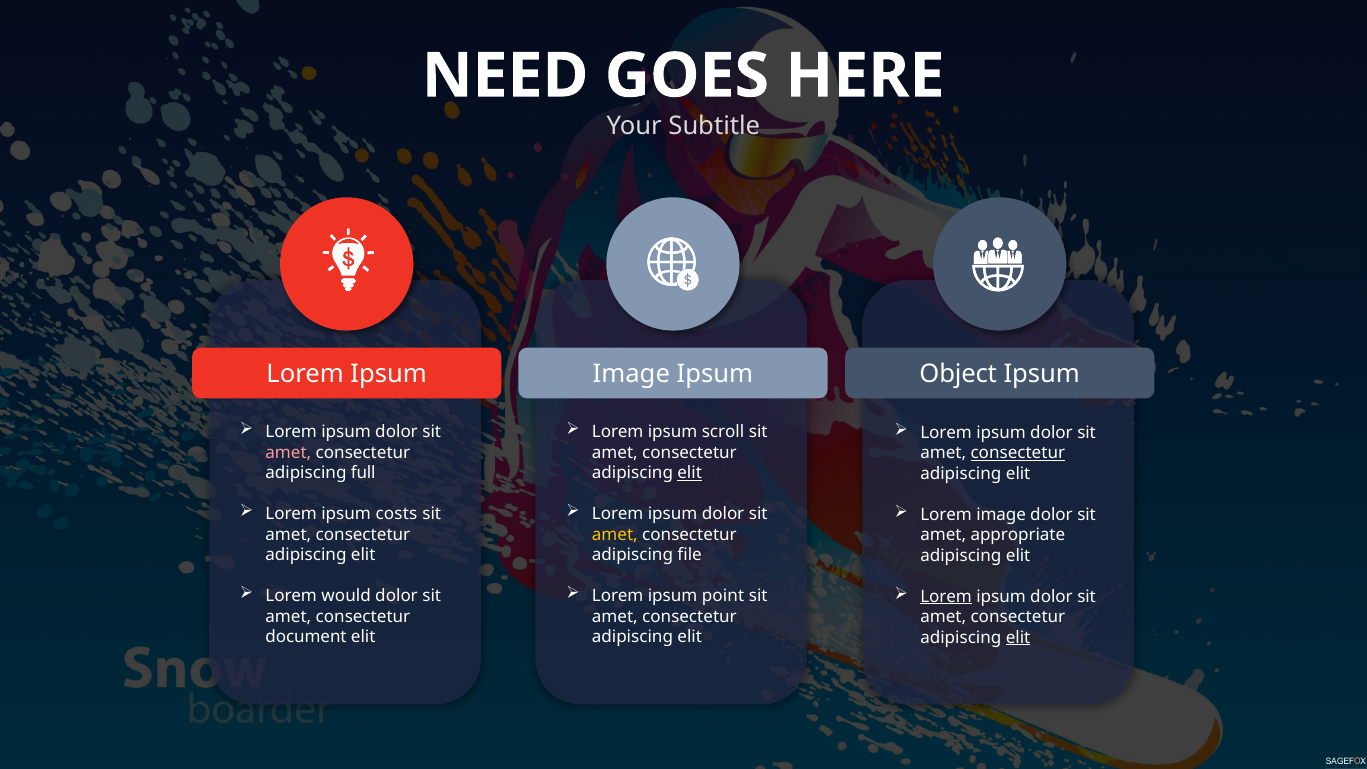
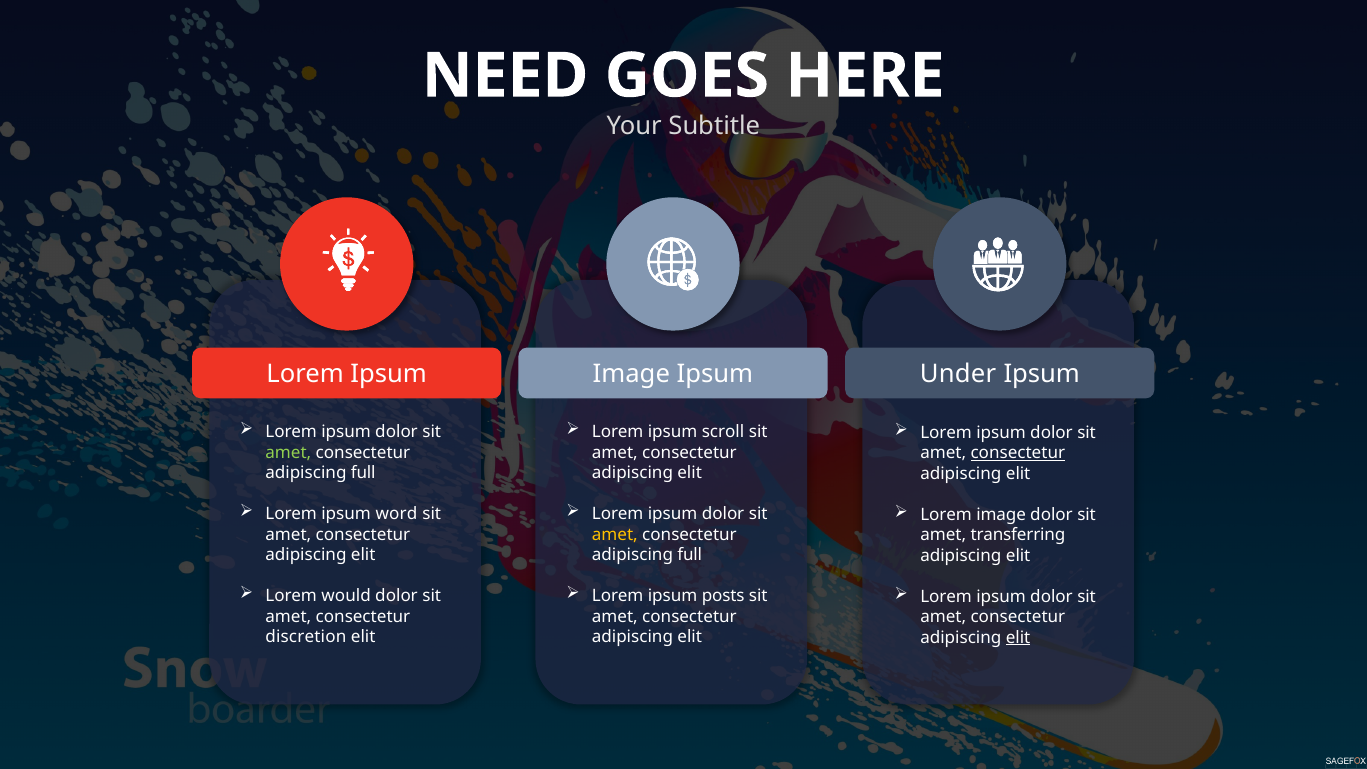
Object: Object -> Under (958, 374)
amet colour: pink -> light green (288, 452)
elit underline: present -> none (690, 473)
costs: costs -> word (396, 514)
appropriate: appropriate -> transferring (1018, 535)
file: file -> full (690, 555)
point: point -> posts (723, 596)
Lorem underline: present -> none (946, 596)
document: document -> discretion (306, 637)
